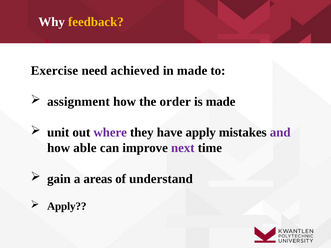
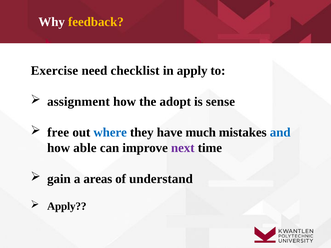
achieved: achieved -> checklist (135, 71)
in made: made -> apply (192, 71)
order: order -> adopt (175, 102)
is made: made -> sense (220, 102)
unit: unit -> free (58, 133)
where colour: purple -> blue (110, 133)
have apply: apply -> much (201, 133)
and colour: purple -> blue (280, 133)
